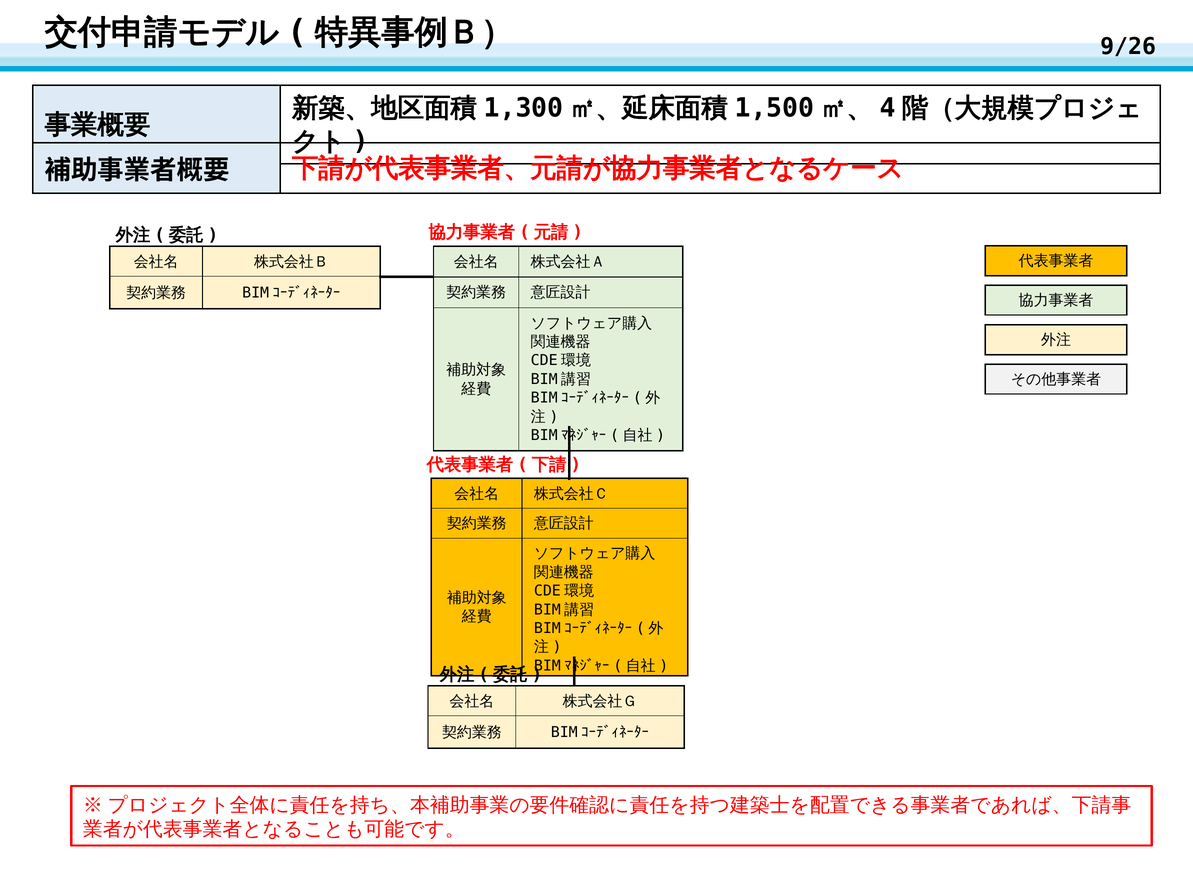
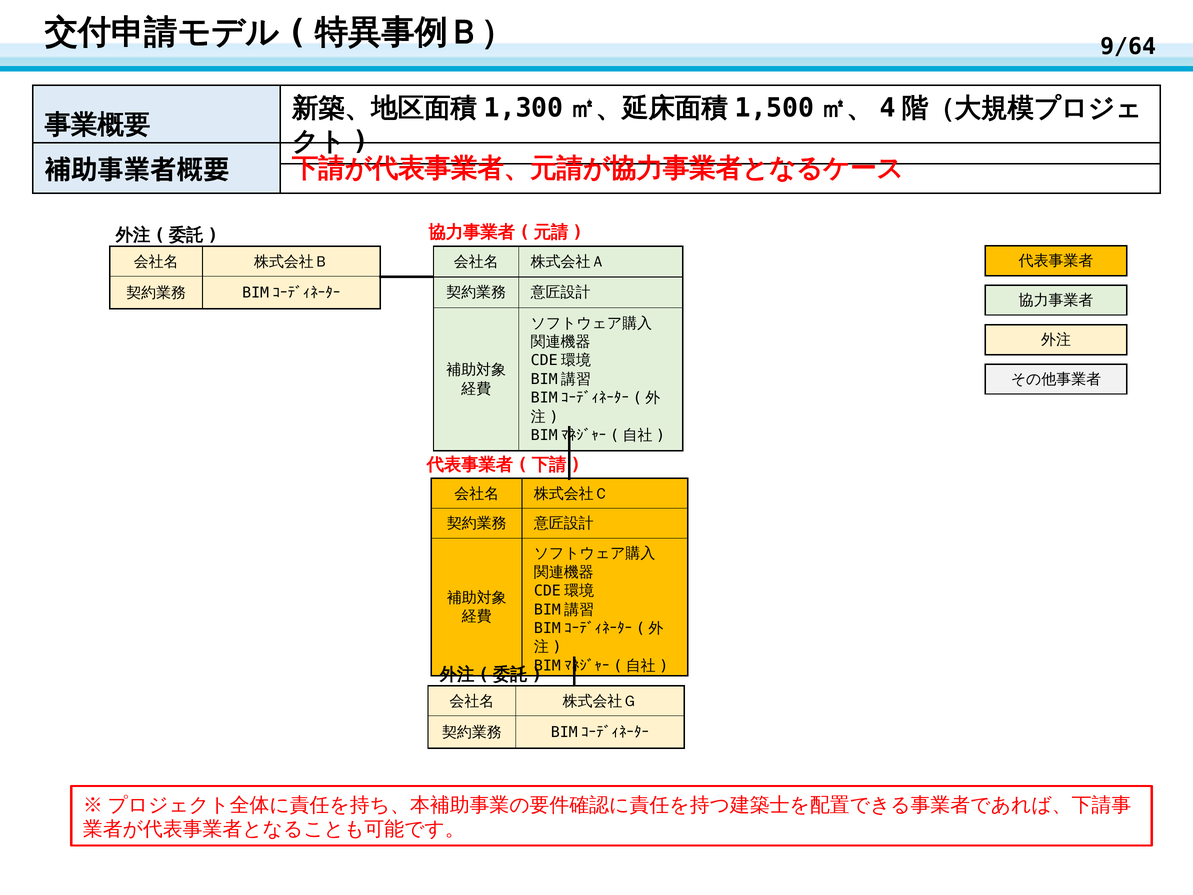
9/26: 9/26 -> 9/64 (1128, 46)
